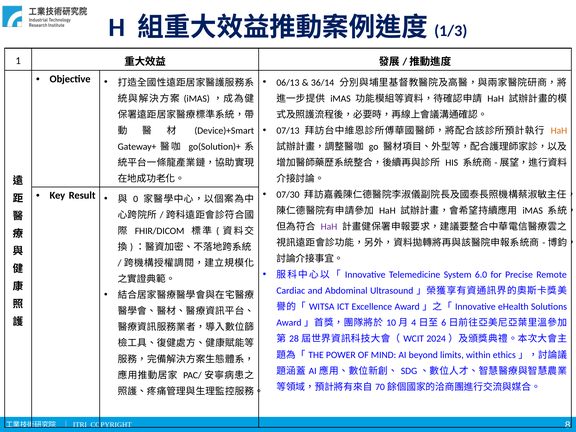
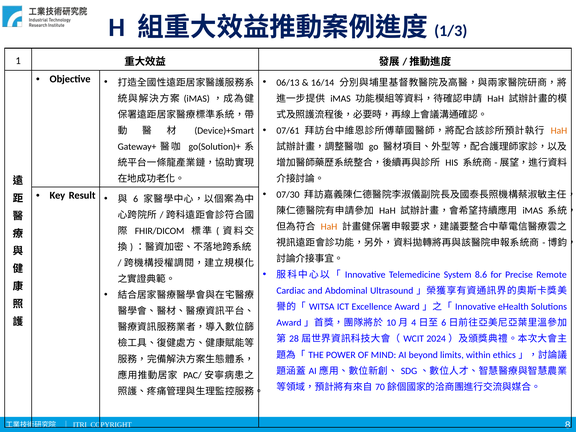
36/14: 36/14 -> 16/14 (323, 83)
07/13: 07/13 -> 07/61 (288, 131)
0: 0 -> 6 (136, 199)
HaH colour: purple -> orange (329, 227)
6.0: 6.0 -> 8.6 (481, 275)
